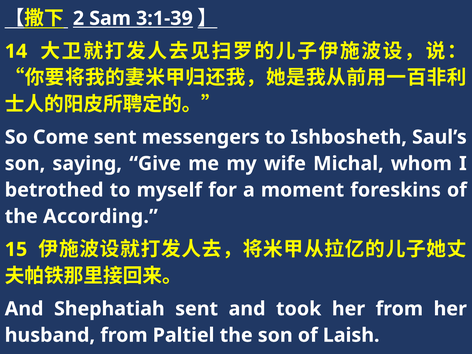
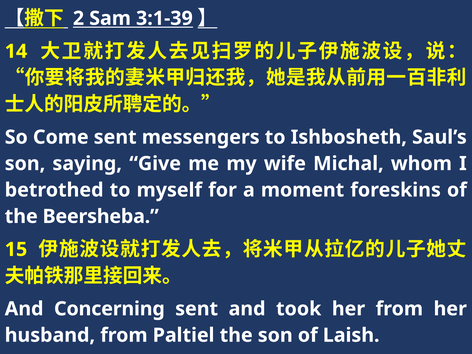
According: According -> Beersheba (101, 216)
Shephatiah: Shephatiah -> Concerning (109, 309)
